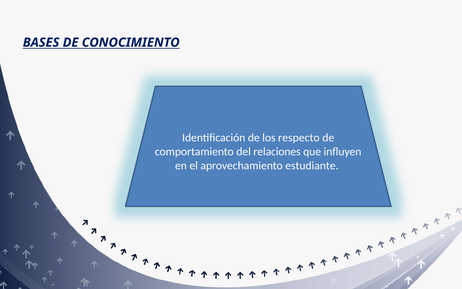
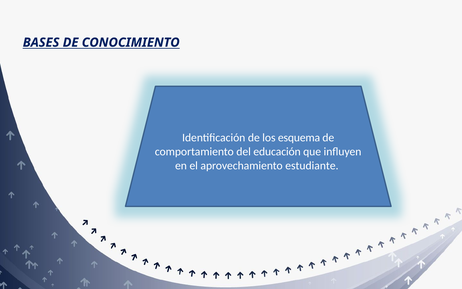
respecto: respecto -> esquema (299, 138)
relaciones: relaciones -> educación (277, 152)
